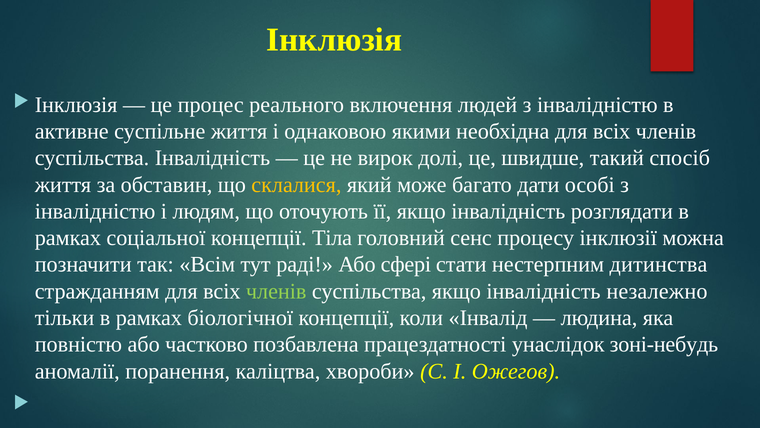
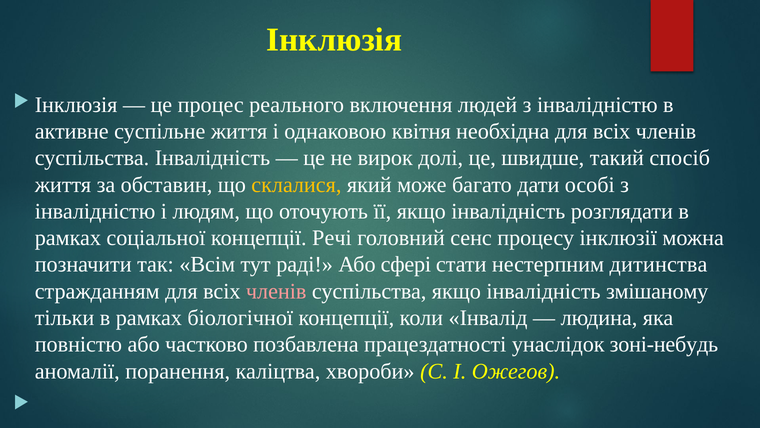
якими: якими -> квітня (421, 131)
Тіла: Тіла -> Речі (332, 238)
членів colour: light green -> pink (276, 291)
незалежно: незалежно -> змішаному (657, 291)
